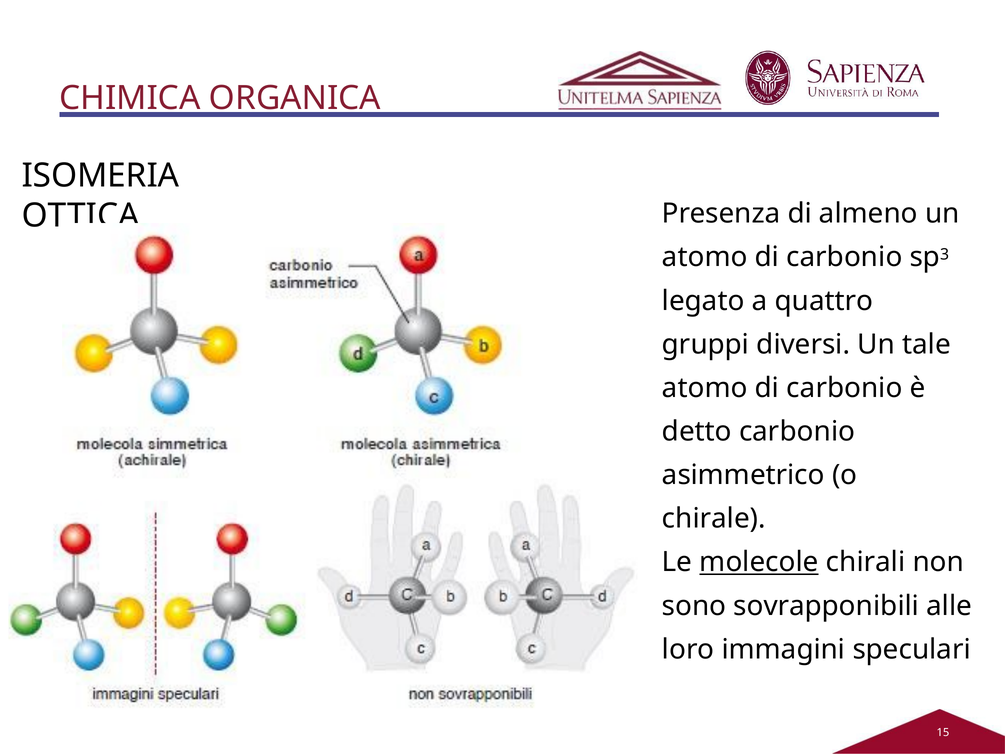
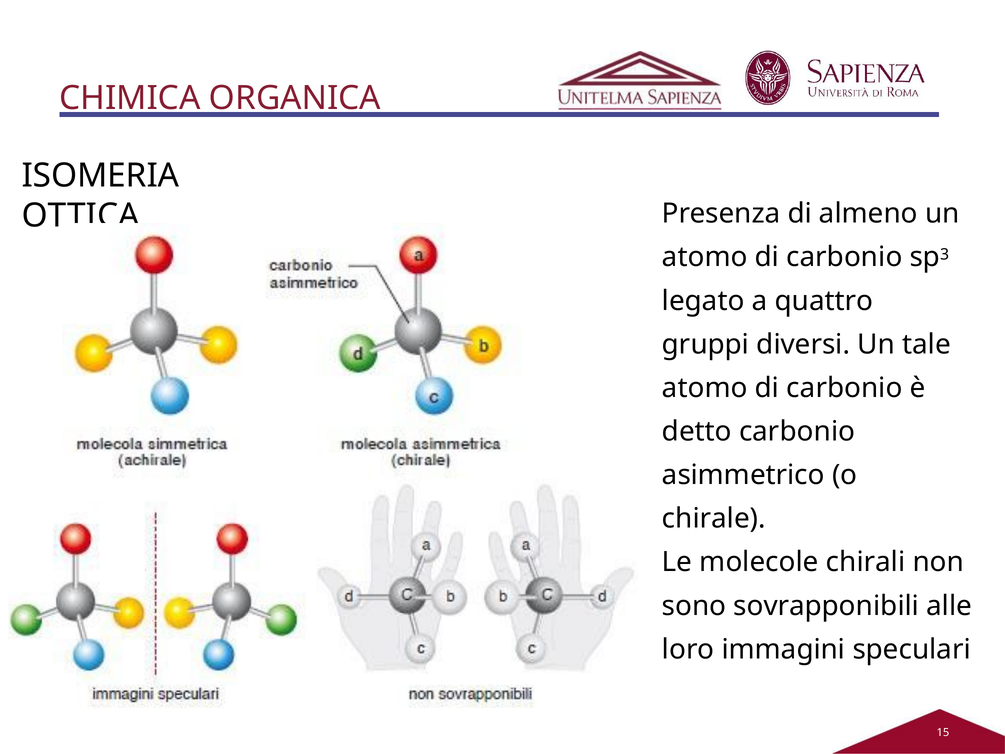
molecole underline: present -> none (759, 562)
